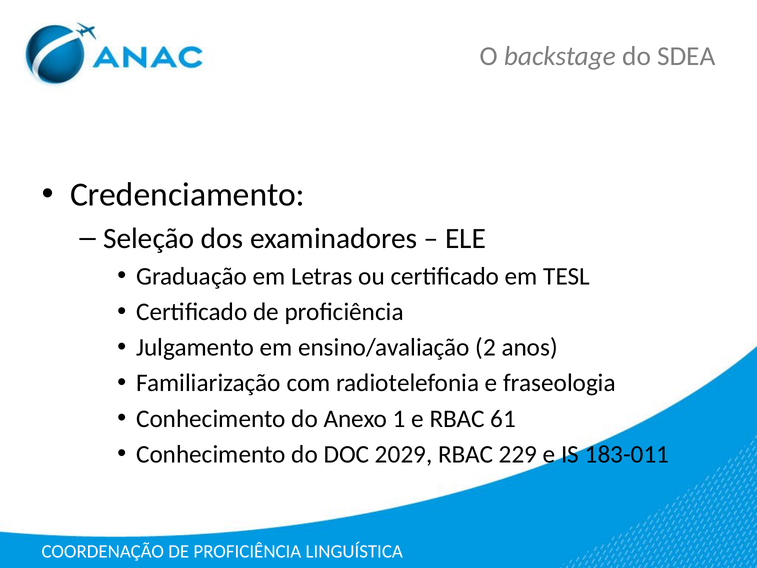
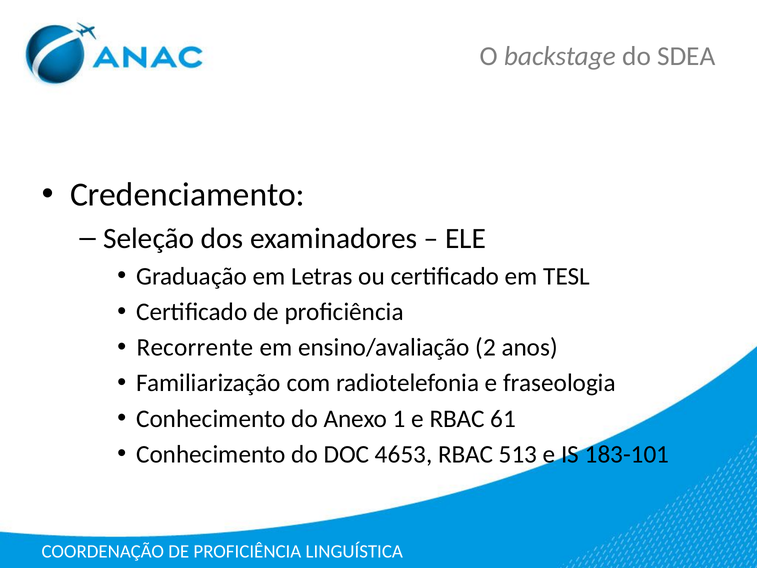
Julgamento: Julgamento -> Recorrente (195, 347)
2029: 2029 -> 4653 (404, 454)
229: 229 -> 513 (518, 454)
183-011: 183-011 -> 183-101 (627, 454)
